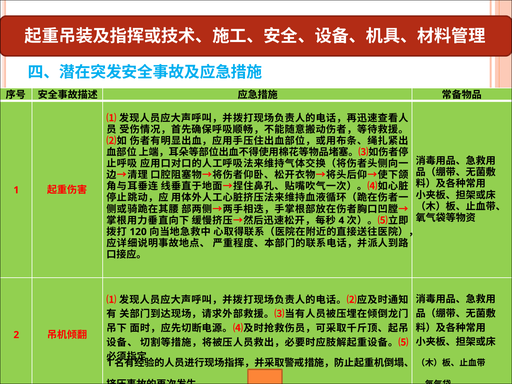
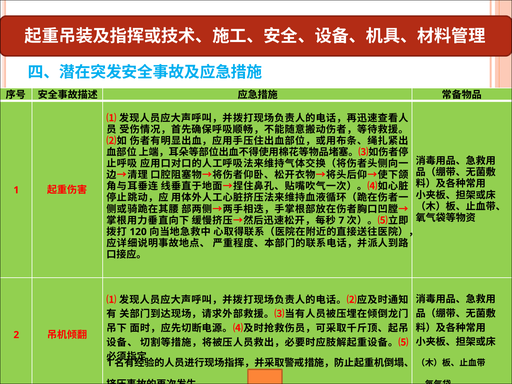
4: 4 -> 7 (341, 220)
